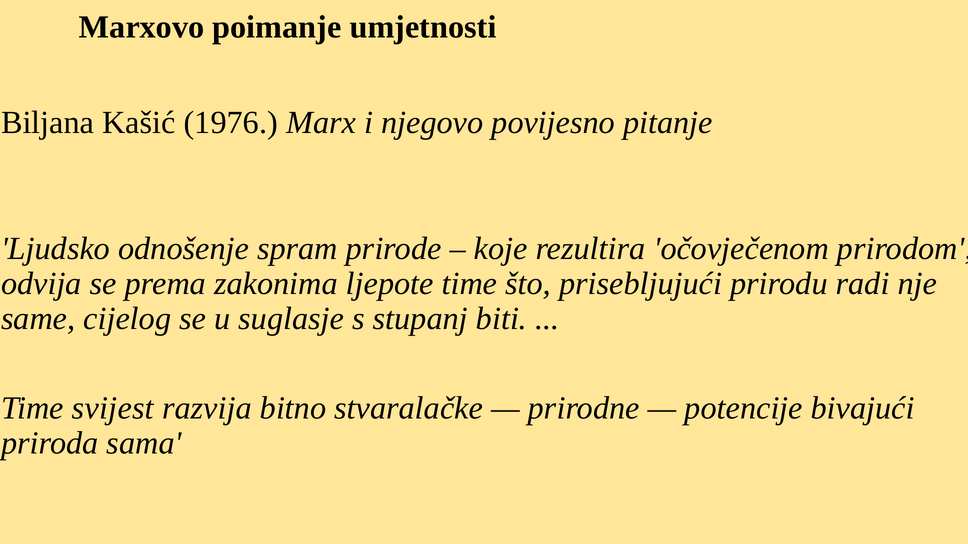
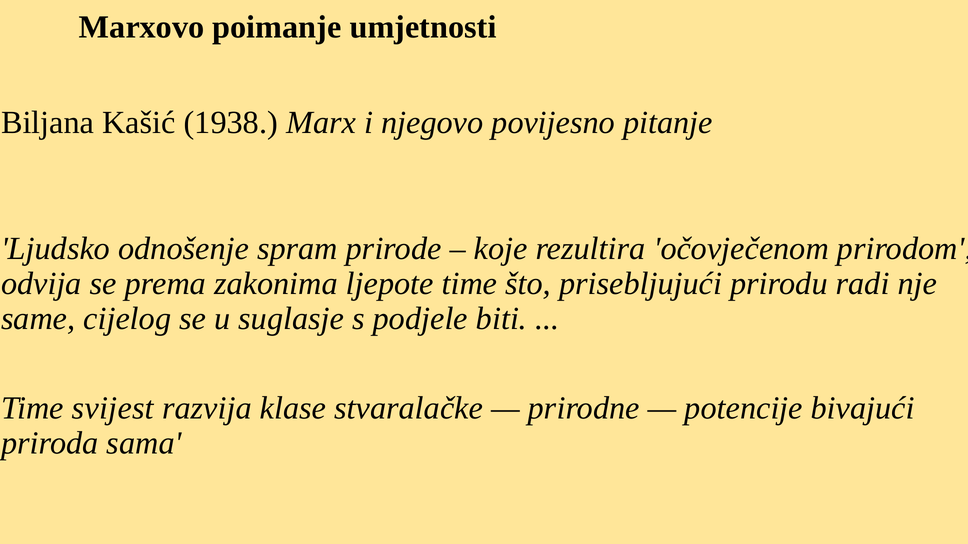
1976: 1976 -> 1938 (231, 123)
stupanj: stupanj -> podjele (420, 319)
bitno: bitno -> klase (293, 409)
